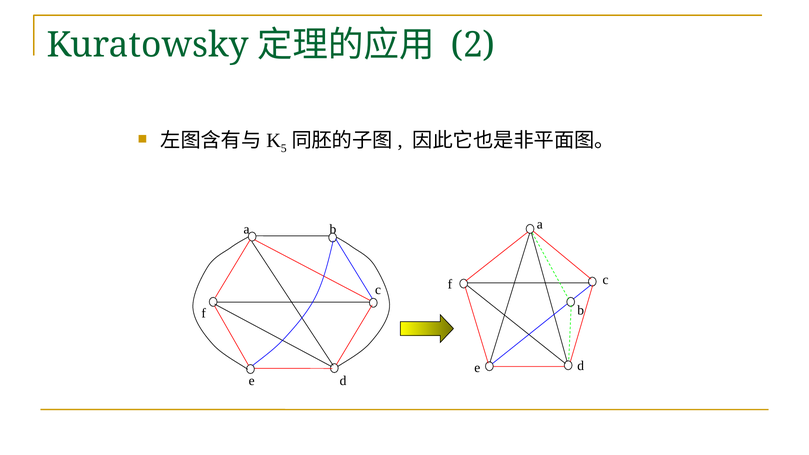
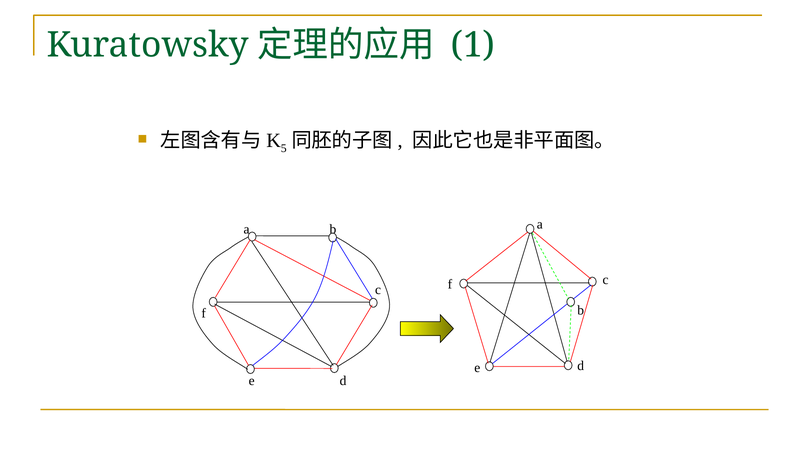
2: 2 -> 1 (473, 45)
